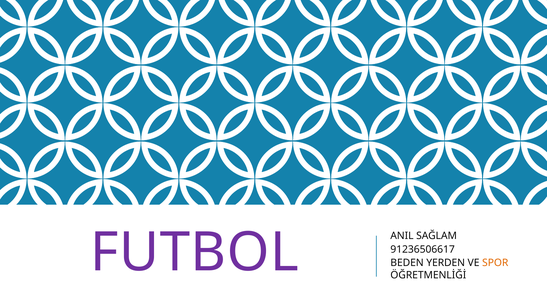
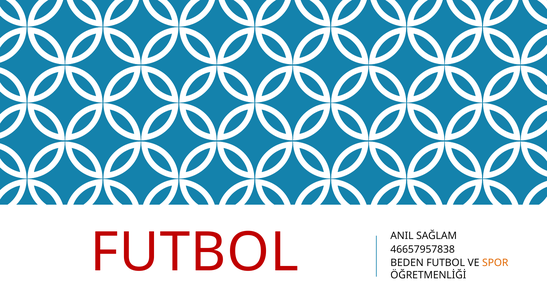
FUTBOL colour: purple -> red (194, 253)
91236506617: 91236506617 -> 46657957838 (423, 250)
BEDEN YERDEN: YERDEN -> FUTBOL (446, 263)
